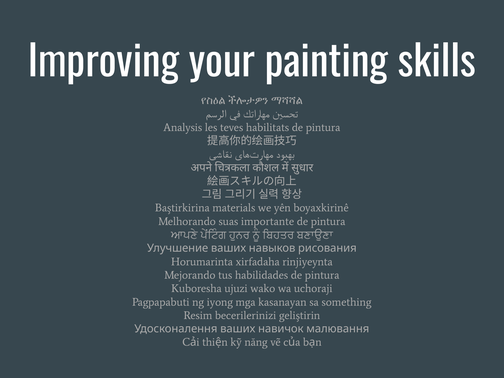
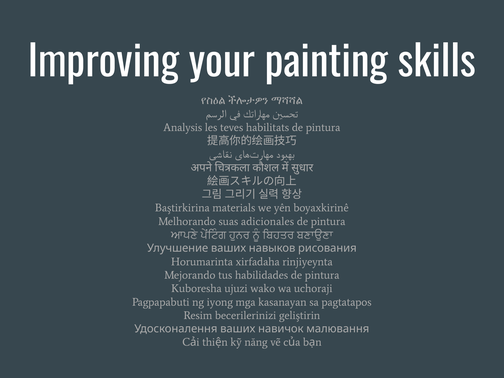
importante: importante -> adicionales (268, 221)
something: something -> pagtatapos (347, 302)
